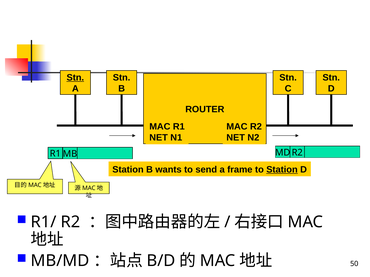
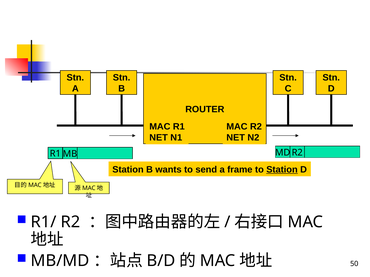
Stn underline: present -> none (75, 78)
